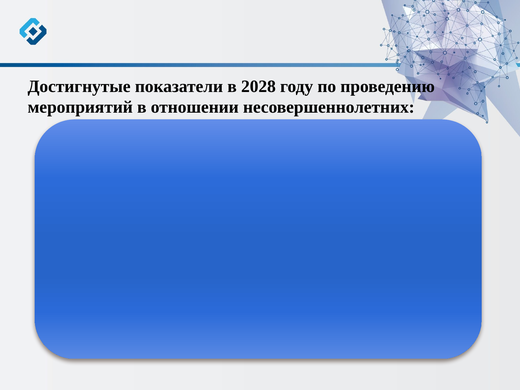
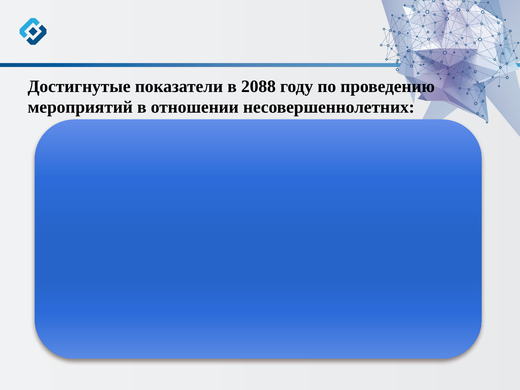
2028: 2028 -> 2088 (258, 86)
